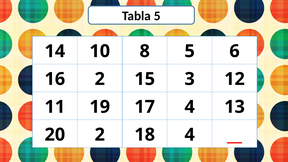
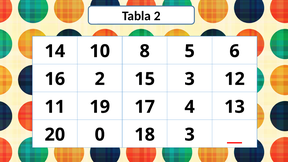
Tabla 5: 5 -> 2 (157, 16)
20 2: 2 -> 0 (100, 135)
18 4: 4 -> 3 (190, 135)
